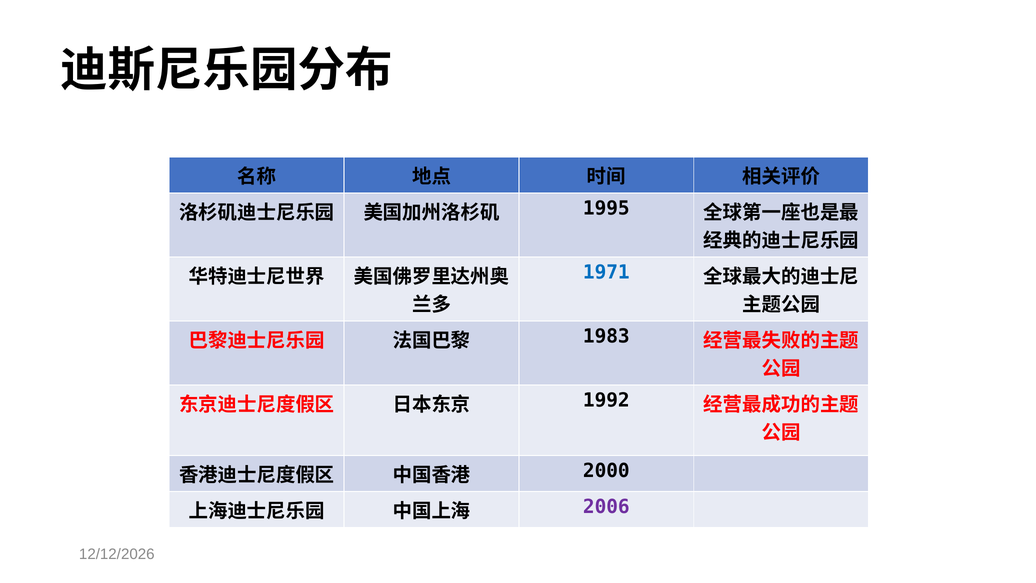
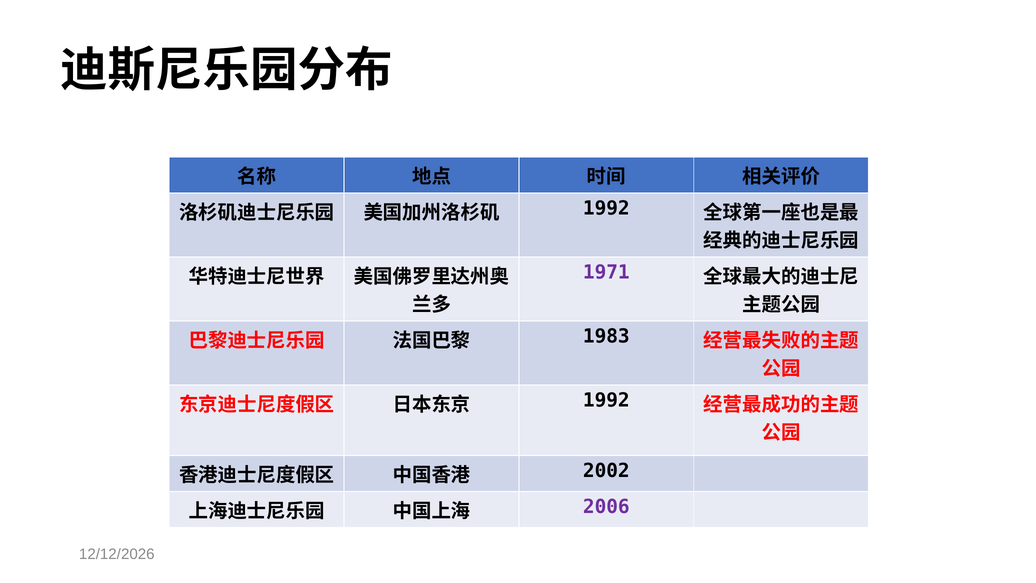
1995: 1995 -> 1992 (606, 208)
1971 colour: blue -> purple (606, 272)
2000: 2000 -> 2002 (606, 471)
